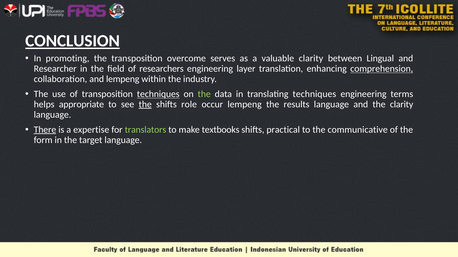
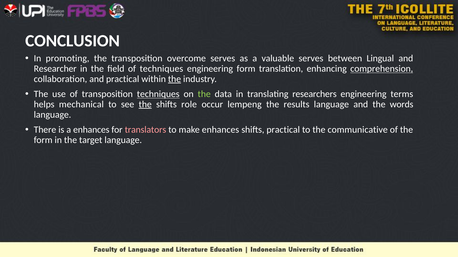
CONCLUSION underline: present -> none (73, 41)
valuable clarity: clarity -> serves (311, 59)
of researchers: researchers -> techniques (161, 69)
engineering layer: layer -> form (246, 69)
and lempeng: lempeng -> practical (123, 79)
the underline: none -> present (175, 79)
translating techniques: techniques -> researchers (315, 94)
appropriate: appropriate -> mechanical (81, 105)
the clarity: clarity -> words (402, 105)
There underline: present -> none (45, 130)
a expertise: expertise -> enhances (91, 130)
translators colour: light green -> pink (145, 130)
make textbooks: textbooks -> enhances (221, 130)
